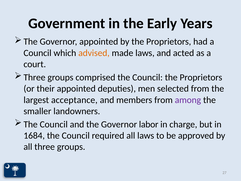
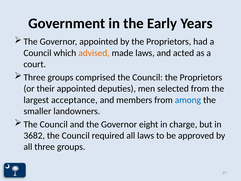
among colour: purple -> blue (188, 100)
labor: labor -> eight (149, 124)
1684: 1684 -> 3682 (34, 135)
